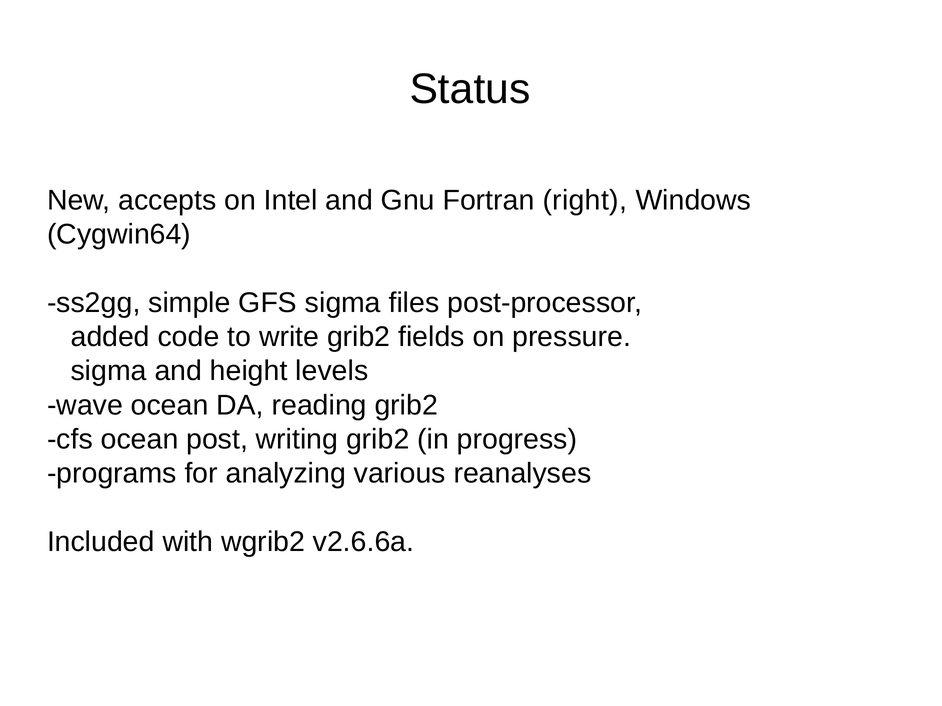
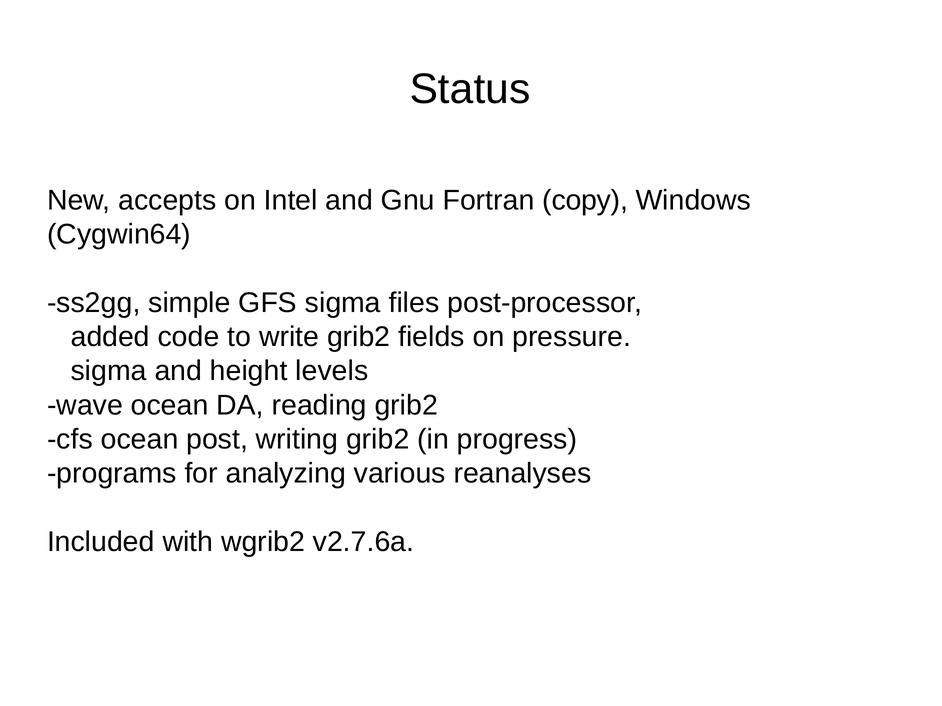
right: right -> copy (585, 200)
v2.6.6a: v2.6.6a -> v2.7.6a (363, 542)
